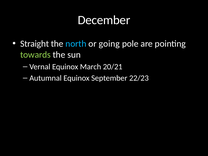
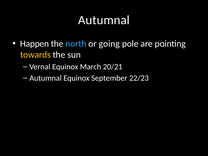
December: December -> Autumnal (104, 20)
Straight: Straight -> Happen (35, 44)
towards colour: light green -> yellow (35, 55)
